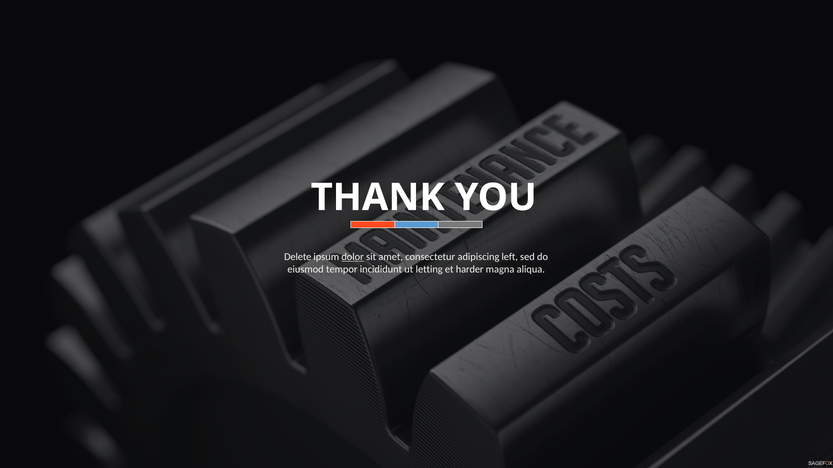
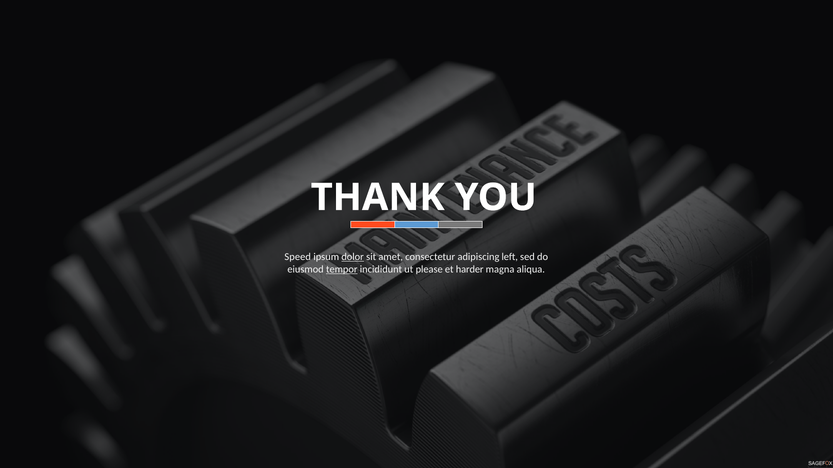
Delete: Delete -> Speed (298, 257)
tempor underline: none -> present (342, 270)
letting: letting -> please (429, 270)
